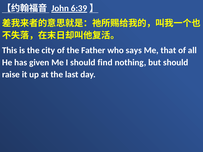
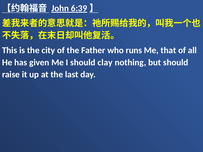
says: says -> runs (134, 50)
find: find -> clay (105, 62)
